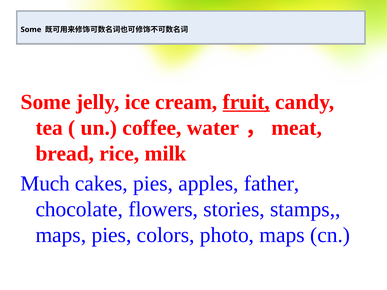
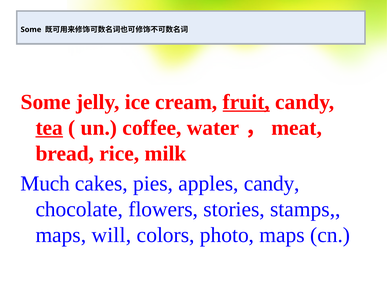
tea underline: none -> present (49, 128)
apples father: father -> candy (272, 184)
maps pies: pies -> will (111, 235)
